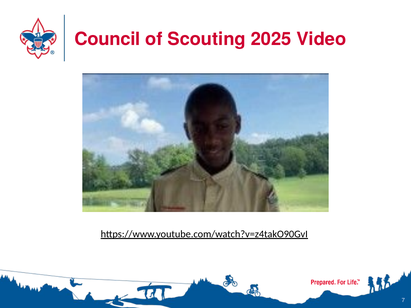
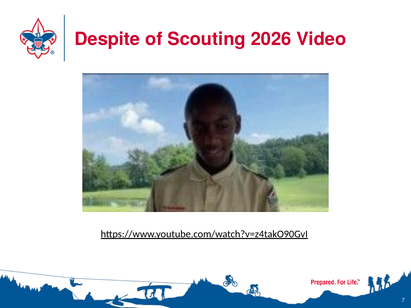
Council: Council -> Despite (107, 39)
2025: 2025 -> 2026 (271, 39)
